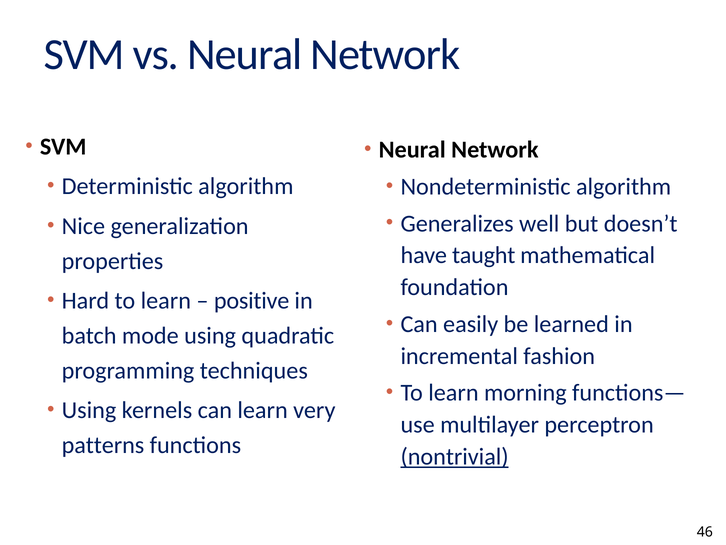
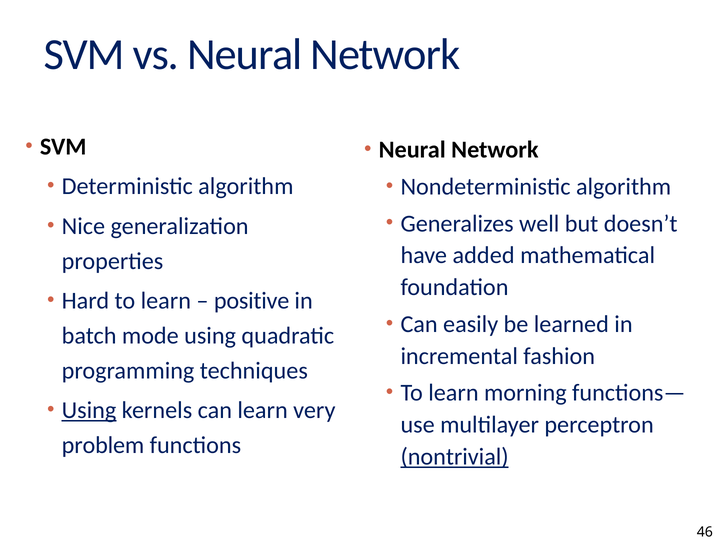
taught: taught -> added (484, 255)
Using underline: none -> present (89, 410)
patterns: patterns -> problem (103, 445)
